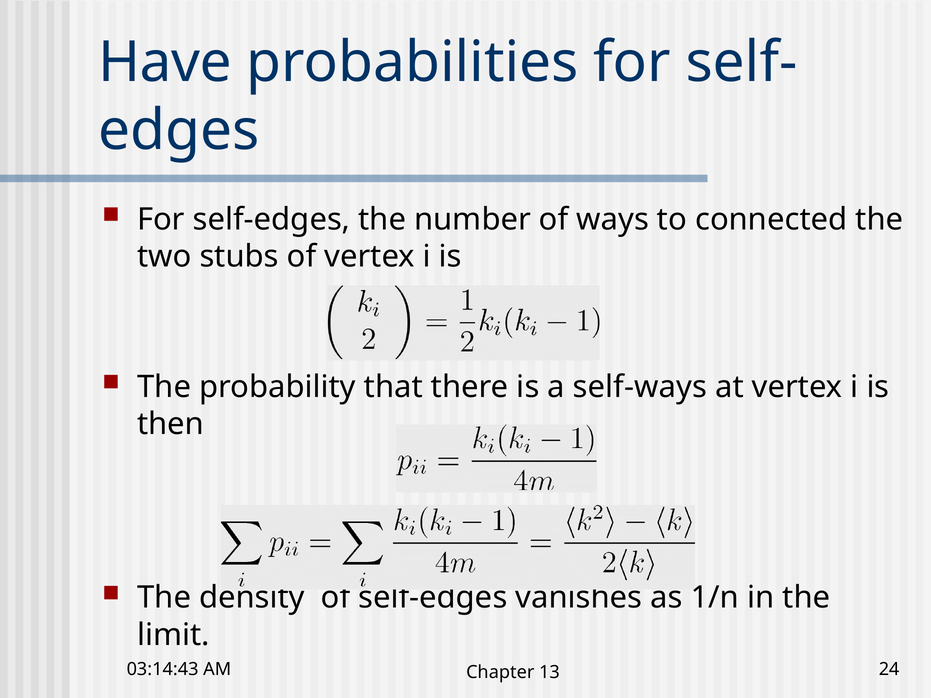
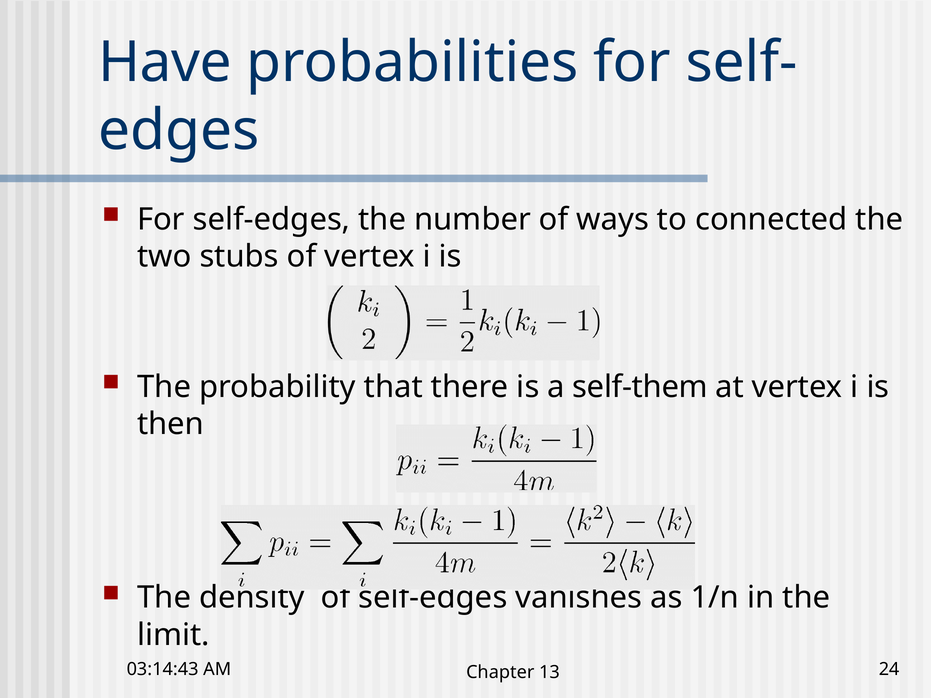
self-ways: self-ways -> self-them (640, 387)
